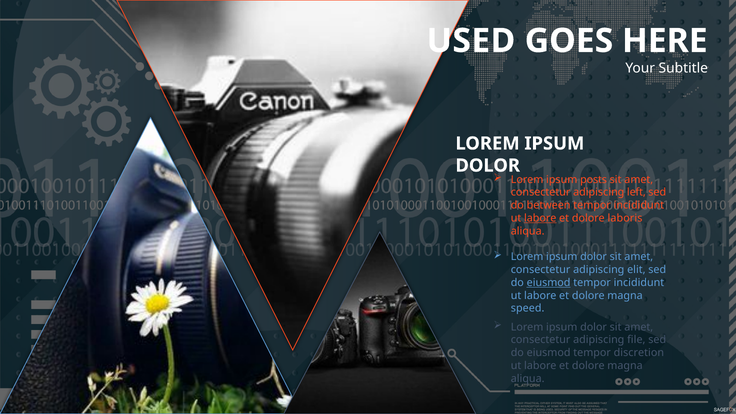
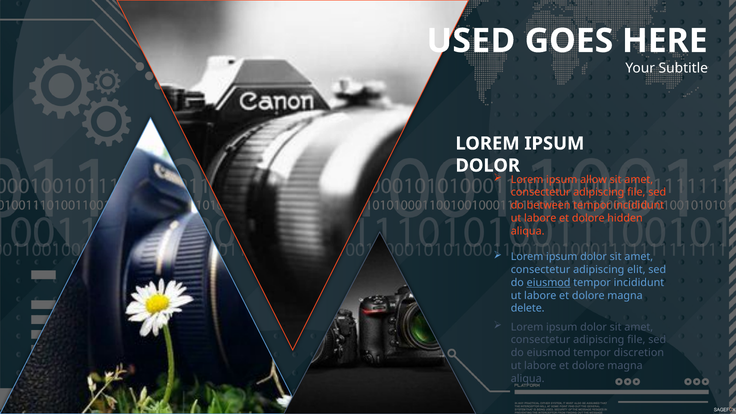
posts: posts -> allow (594, 180)
left: left -> file (636, 192)
labore underline: present -> none (540, 218)
laboris: laboris -> hidden (625, 218)
speed: speed -> delete (528, 308)
